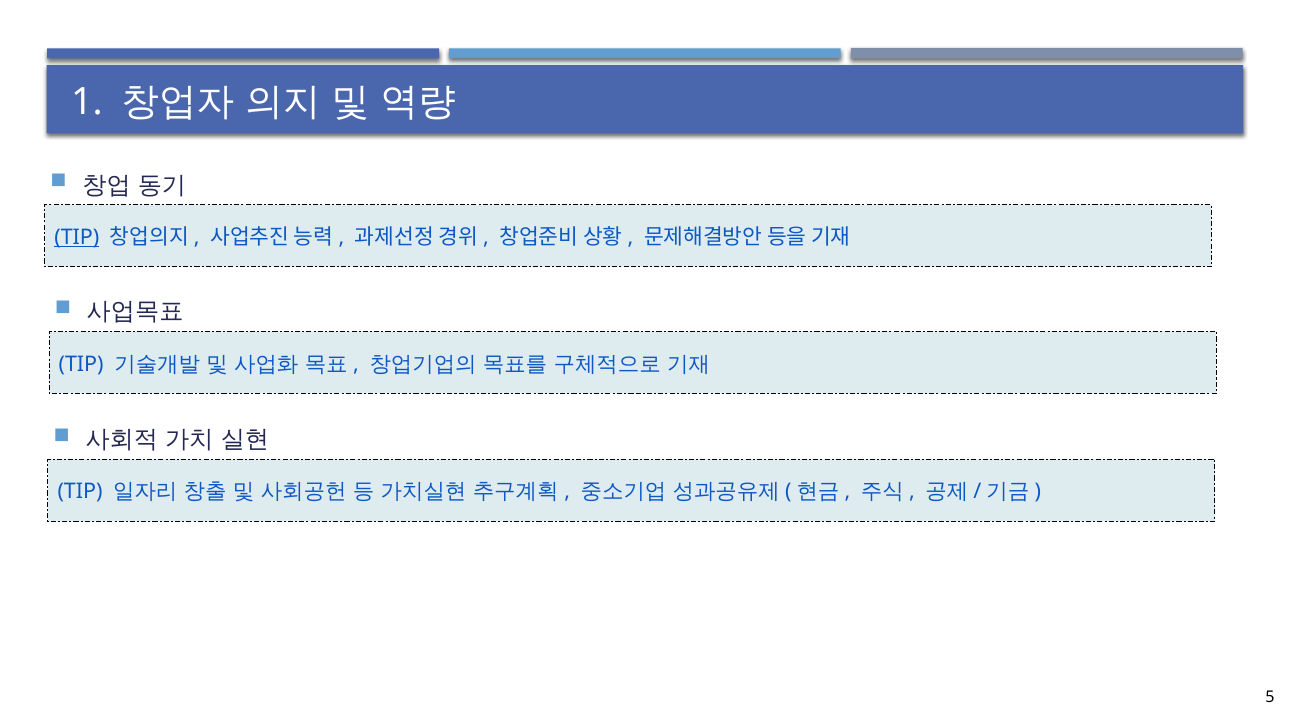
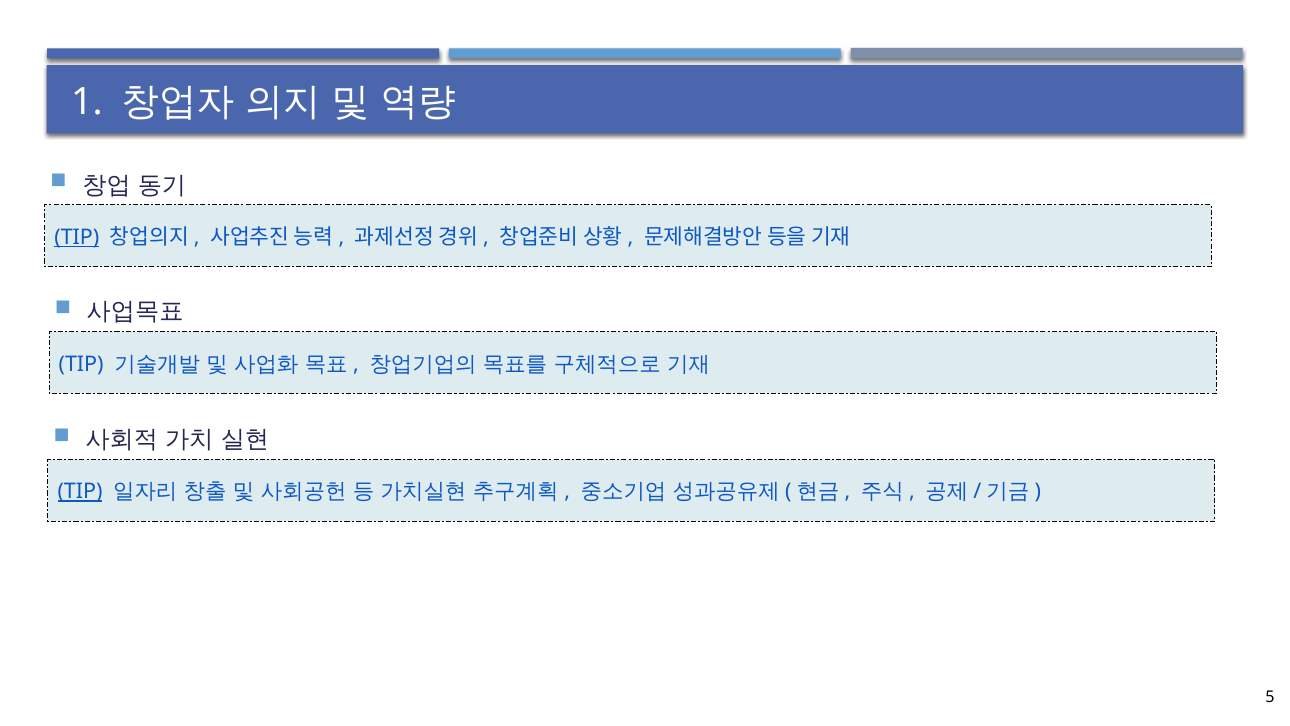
TIP underline: none -> present (80, 492)
